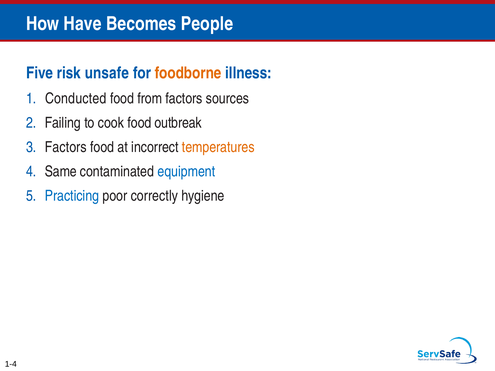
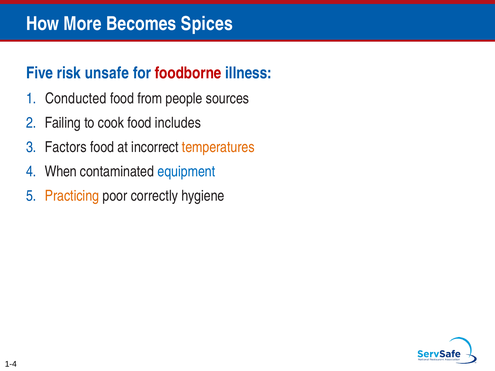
Have: Have -> More (83, 24)
People: People -> Spices (207, 24)
foodborne colour: orange -> red (188, 73)
from factors: factors -> people (184, 98)
outbreak: outbreak -> includes (178, 123)
Same: Same -> When (61, 172)
Practicing colour: blue -> orange (72, 196)
